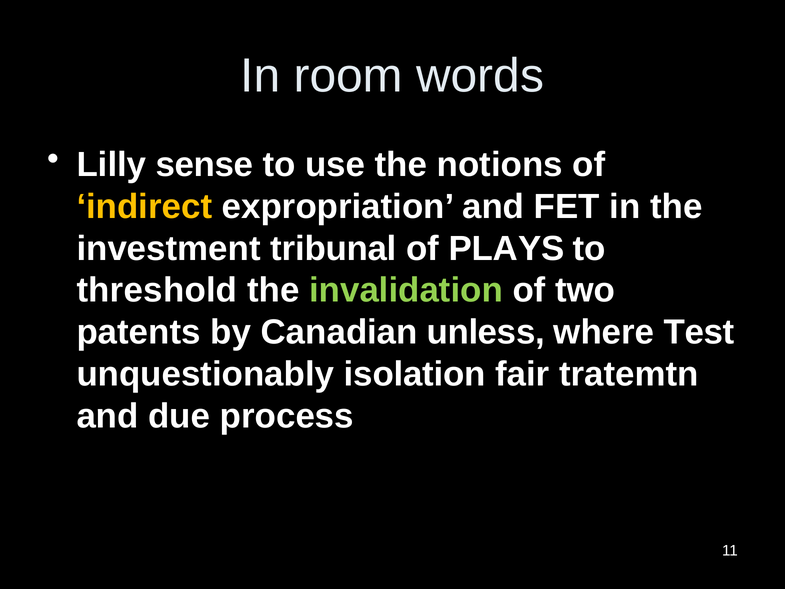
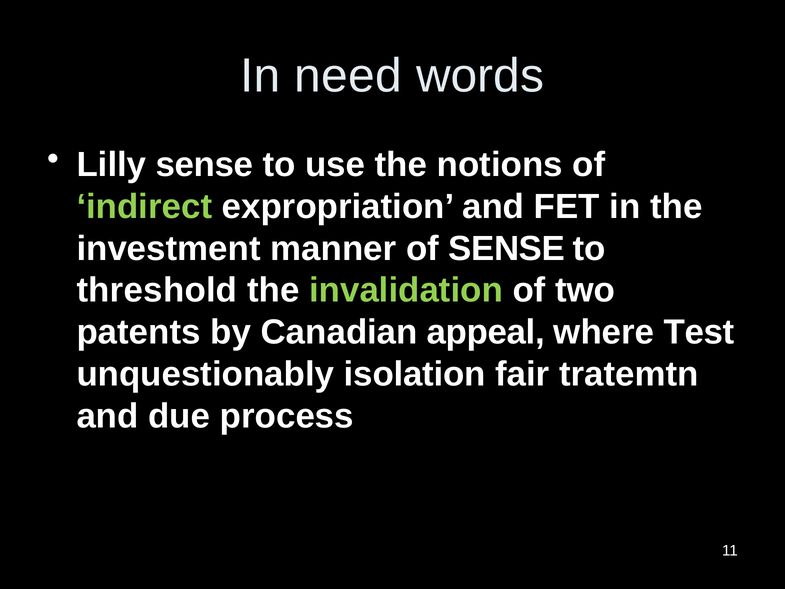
room: room -> need (348, 76)
indirect colour: yellow -> light green (144, 207)
tribunal: tribunal -> manner (333, 248)
of PLAYS: PLAYS -> SENSE (507, 248)
unless: unless -> appeal (486, 332)
